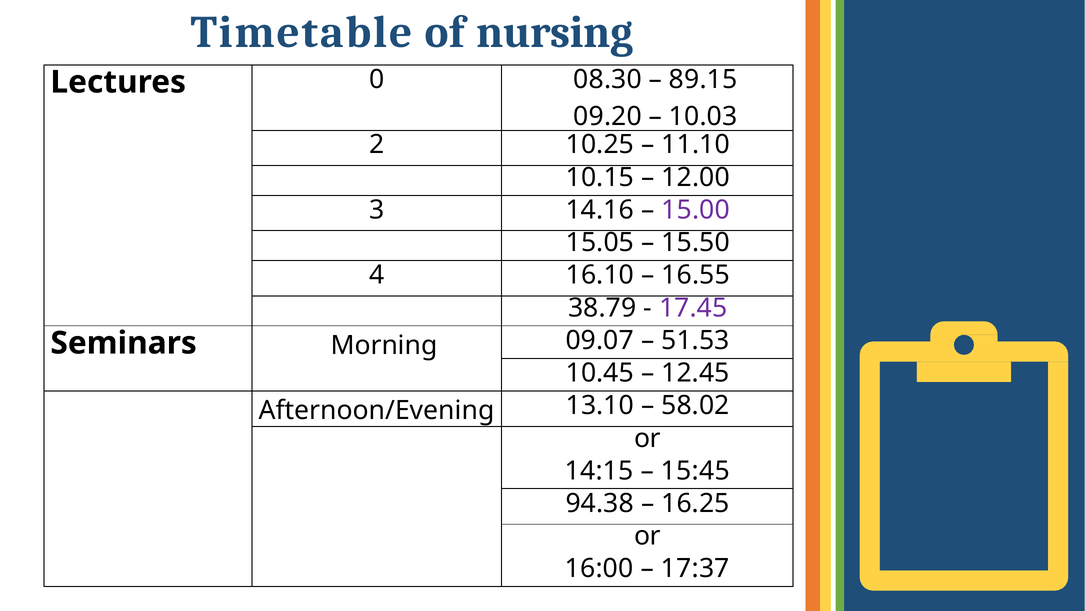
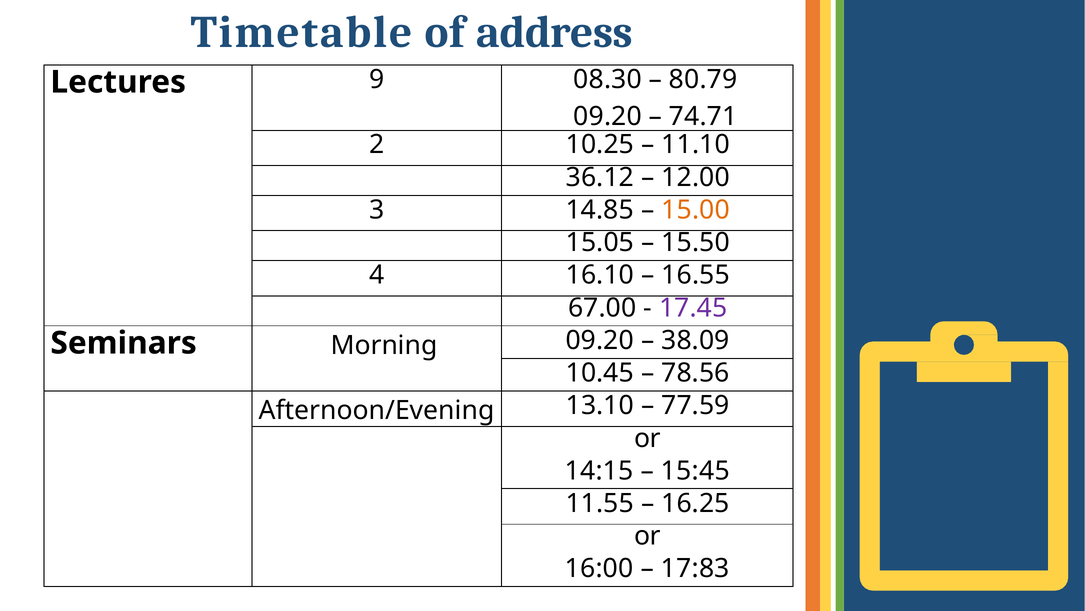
nursing: nursing -> address (555, 32)
0: 0 -> 9 (377, 79)
89.15: 89.15 -> 80.79 (703, 79)
10.03: 10.03 -> 74.71 (703, 116)
10.15: 10.15 -> 36.12 (600, 177)
14.16: 14.16 -> 14.85 (600, 210)
15.00 colour: purple -> orange (696, 210)
38.79: 38.79 -> 67.00 (602, 307)
Morning 09.07: 09.07 -> 09.20 (600, 340)
51.53: 51.53 -> 38.09 (695, 340)
12.45: 12.45 -> 78.56 (695, 373)
58.02: 58.02 -> 77.59 (695, 405)
94.38: 94.38 -> 11.55 (600, 503)
17:37: 17:37 -> 17:83 (695, 568)
